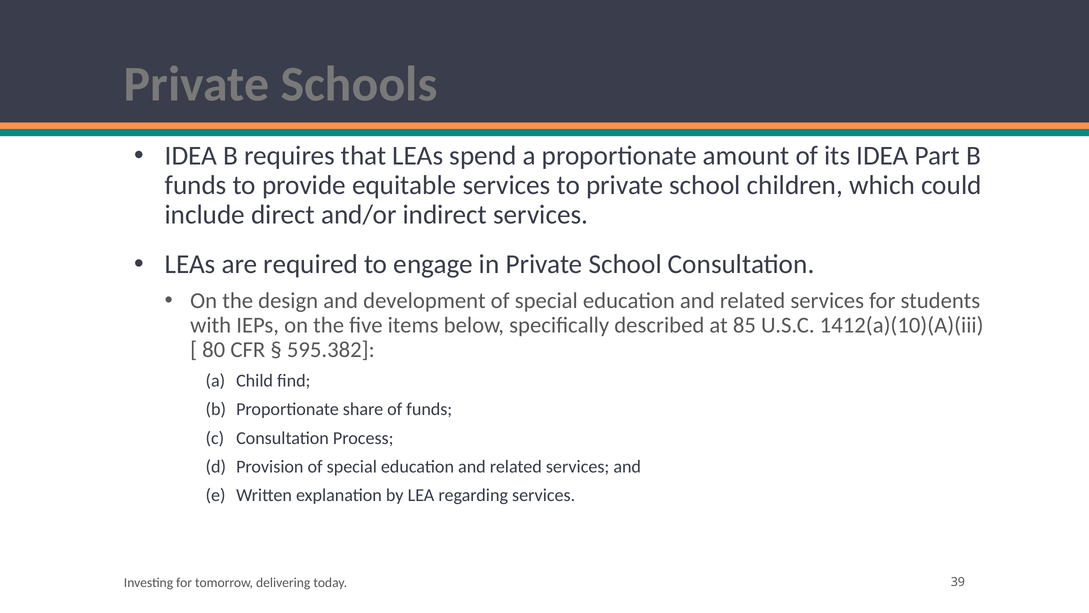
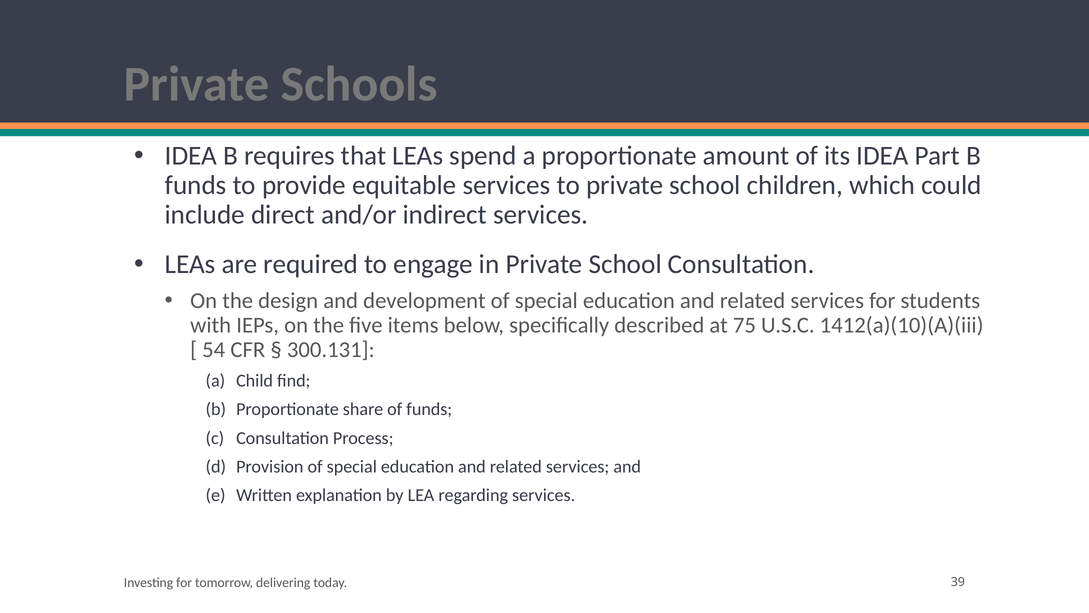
85: 85 -> 75 (744, 325)
80: 80 -> 54 (214, 349)
595.382: 595.382 -> 300.131 (331, 349)
